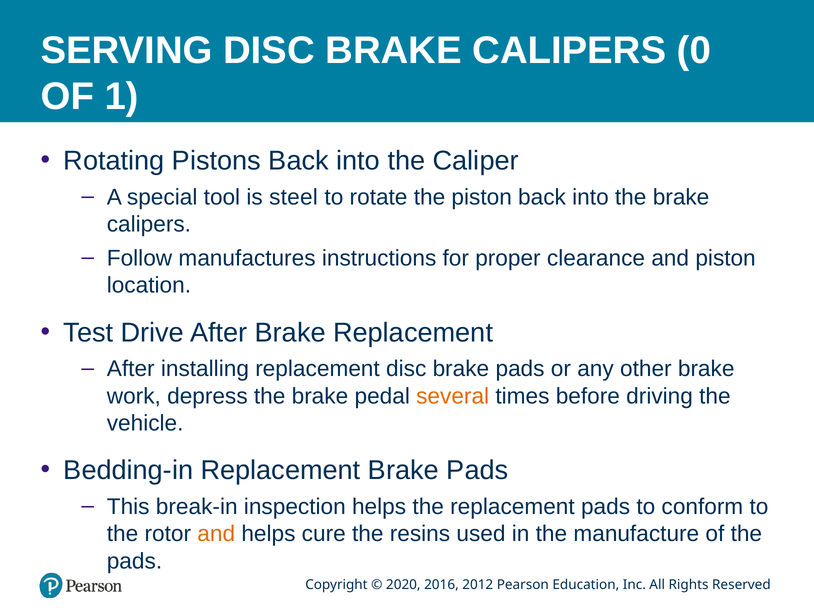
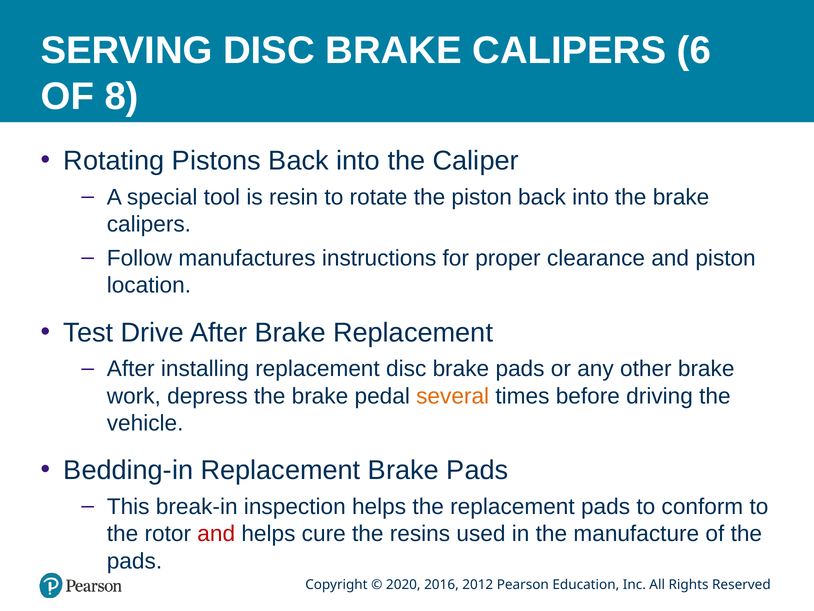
0: 0 -> 6 (694, 50)
1: 1 -> 8 (122, 96)
steel: steel -> resin (294, 197)
and colour: orange -> red (216, 534)
